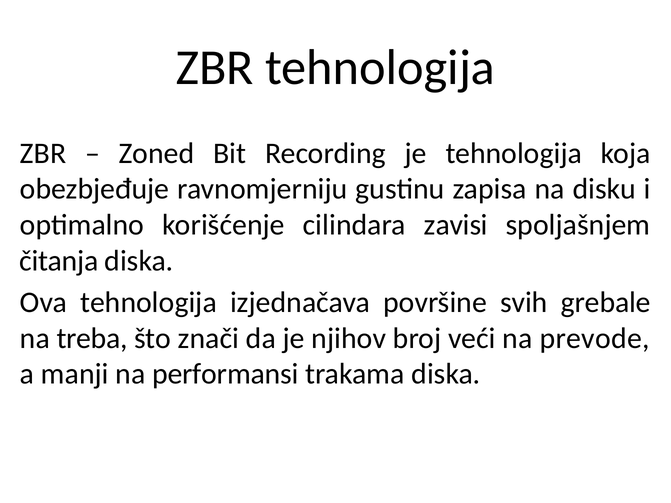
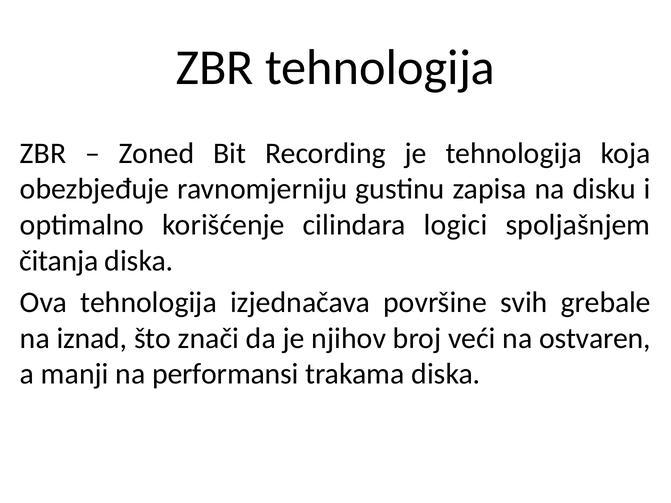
zavisi: zavisi -> logici (456, 225)
treba: treba -> iznad (92, 338)
prevode: prevode -> ostvaren (595, 338)
